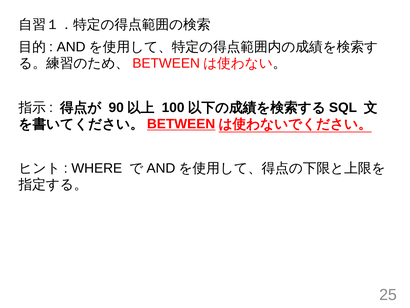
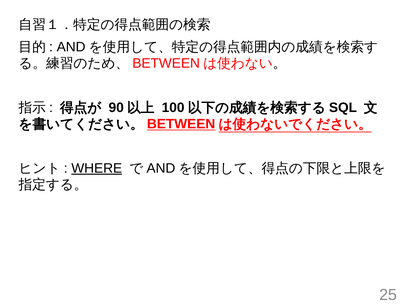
WHERE underline: none -> present (97, 168)
